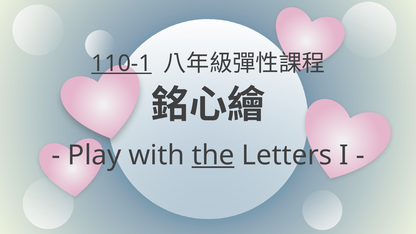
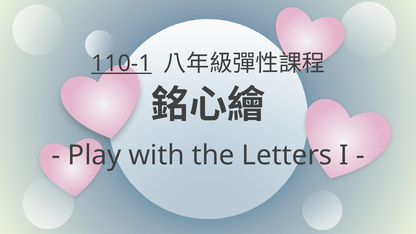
the underline: present -> none (213, 155)
